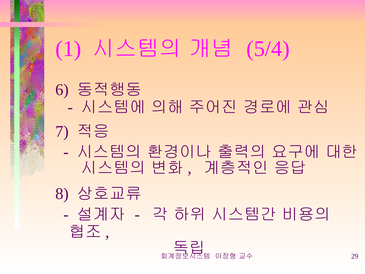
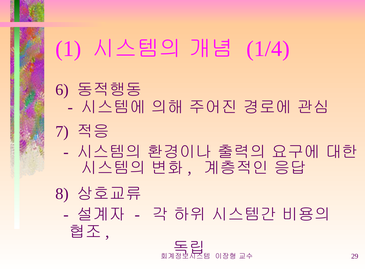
5/4: 5/4 -> 1/4 (268, 49)
